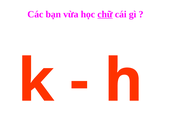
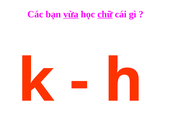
vừa underline: none -> present (71, 14)
